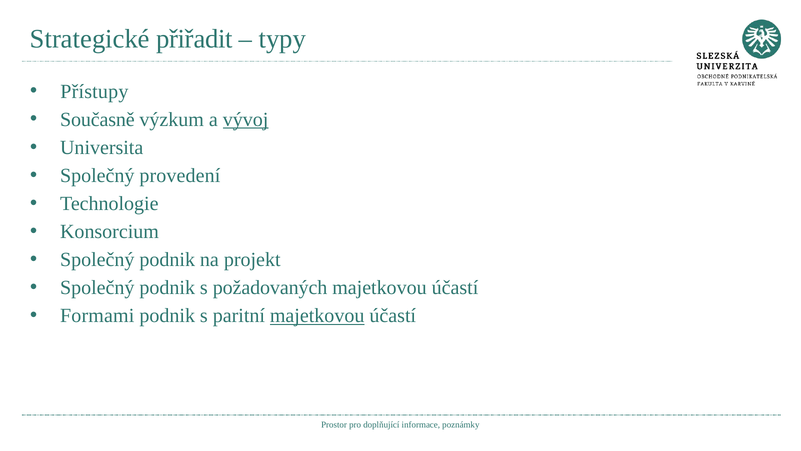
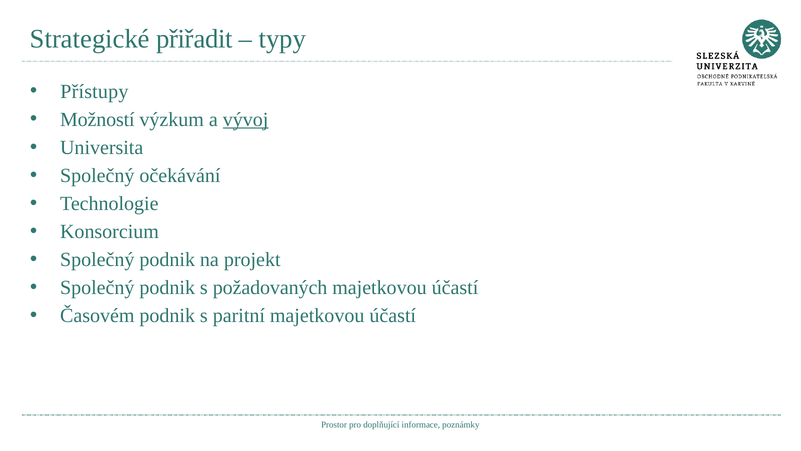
Současně: Současně -> Možností (97, 119)
provedení: provedení -> očekávání (180, 175)
Formami: Formami -> Časovém (97, 316)
majetkovou underline: present -> none (317, 316)
